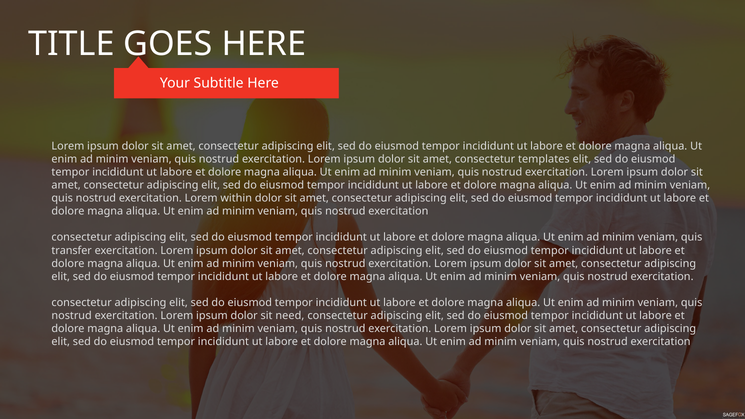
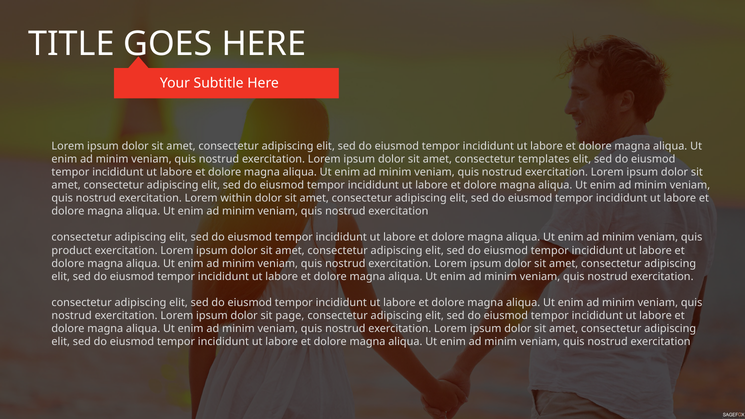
transfer: transfer -> product (72, 250)
need: need -> page (290, 316)
